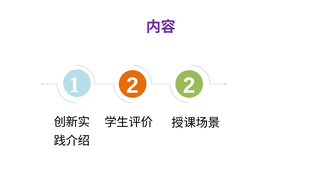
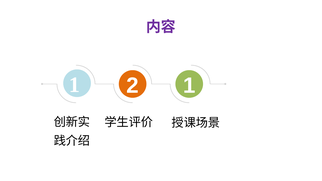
2 2: 2 -> 1 (189, 86)
